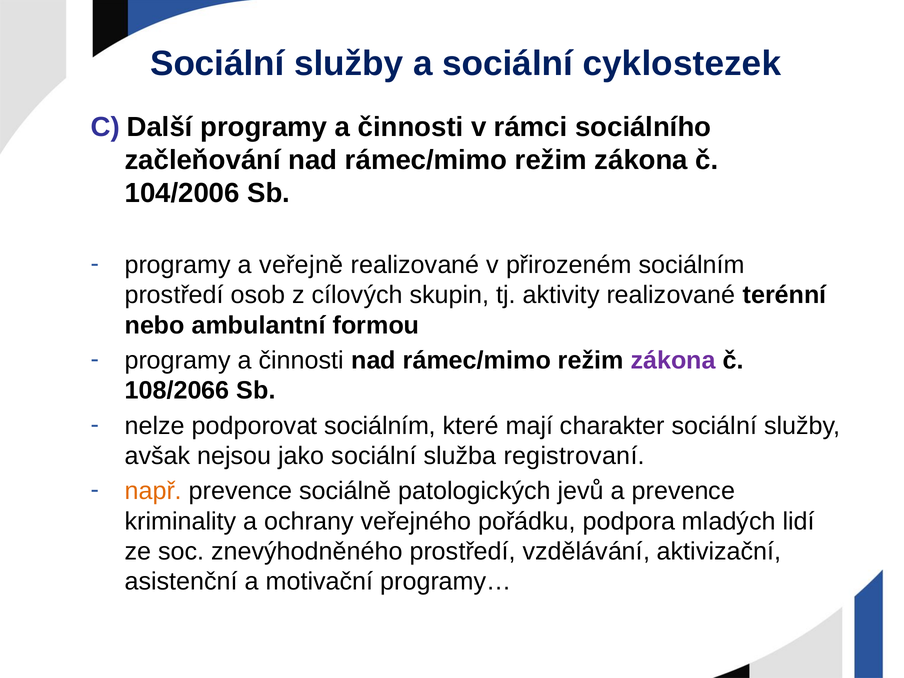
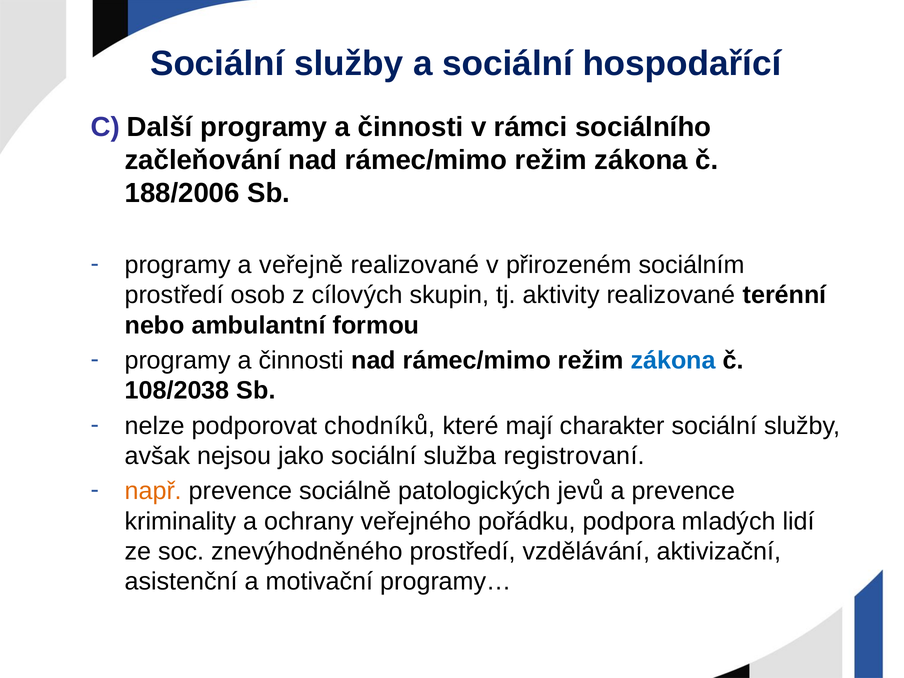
cyklostezek: cyklostezek -> hospodařící (682, 64)
104/2006: 104/2006 -> 188/2006 (182, 193)
zákona colour: purple -> blue (673, 360)
108/2066: 108/2066 -> 108/2038 (177, 391)
podporovat sociálním: sociálním -> chodníků (380, 426)
